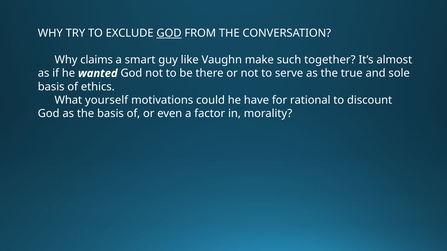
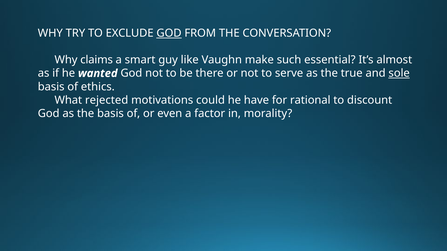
together: together -> essential (330, 60)
sole underline: none -> present (399, 73)
yourself: yourself -> rejected (107, 100)
